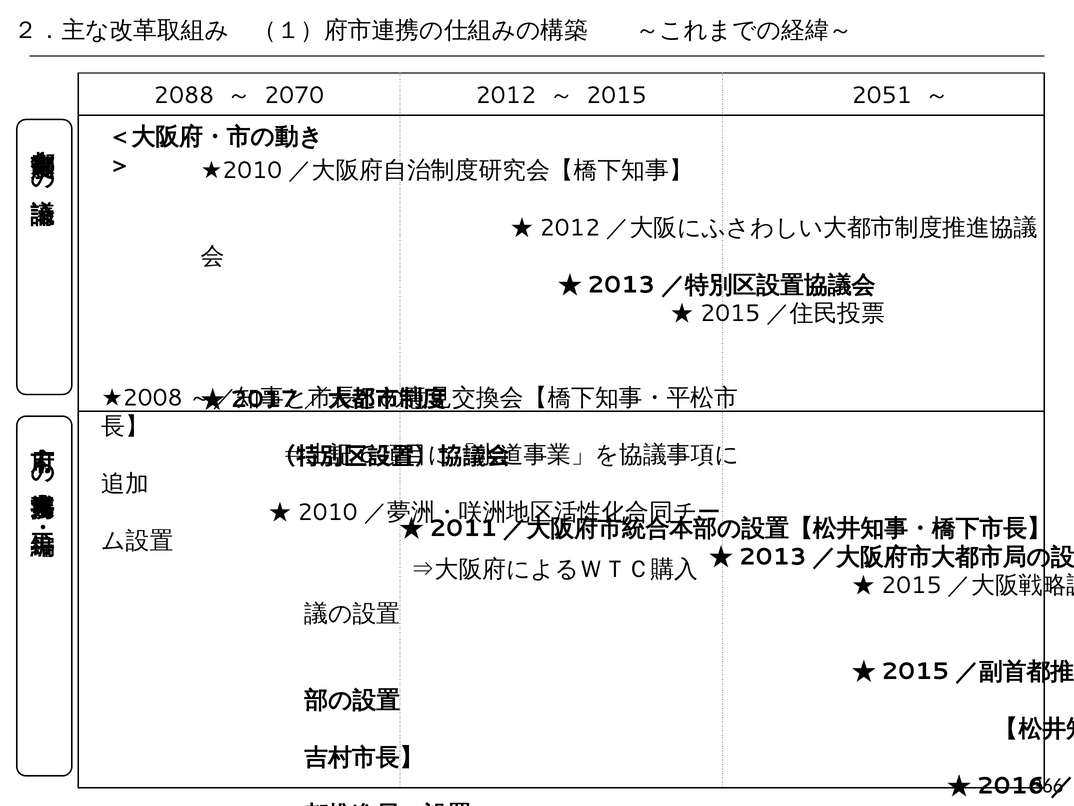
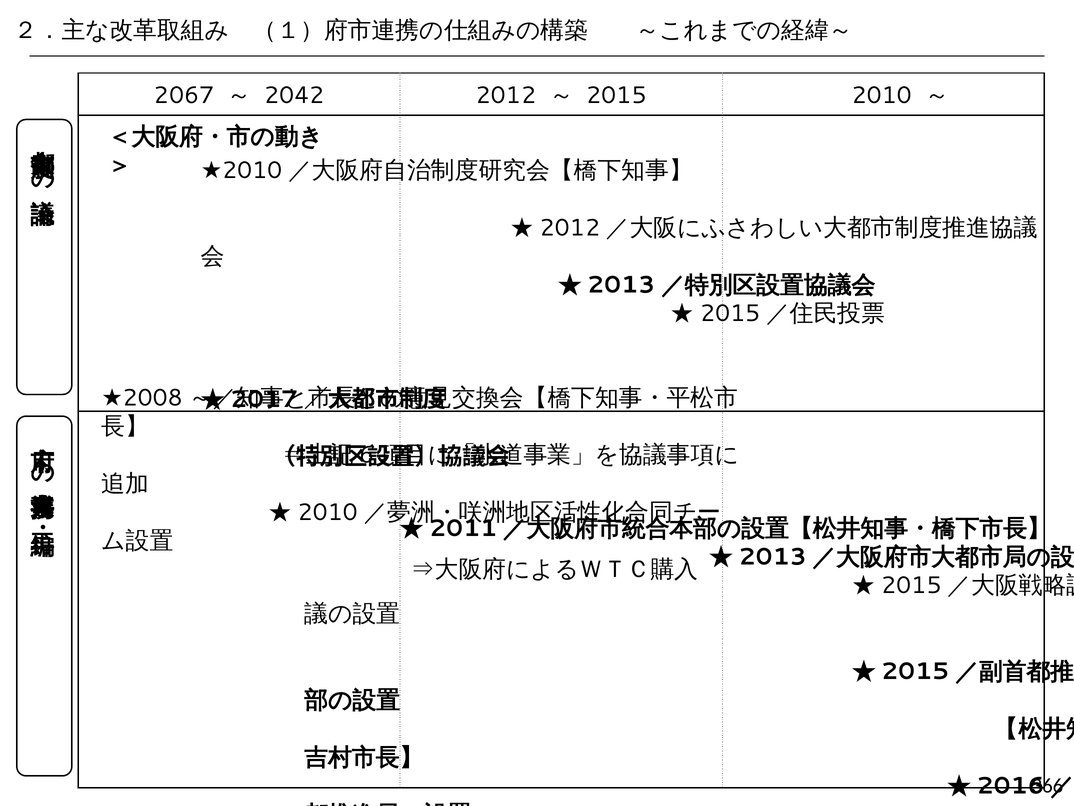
2088: 2088 -> 2067 (184, 95)
2070: 2070 -> 2042 (294, 95)
2051: 2051 -> 2010 (882, 95)
